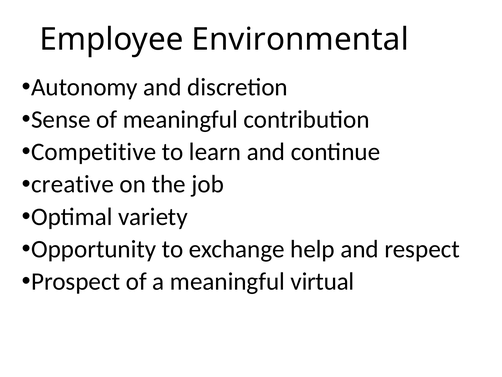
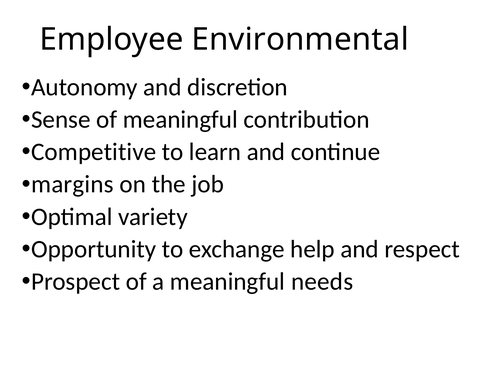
creative: creative -> margins (72, 184)
virtual: virtual -> needs (322, 281)
